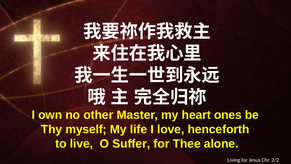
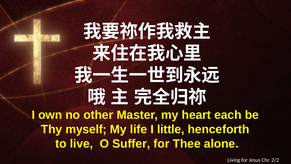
ones: ones -> each (228, 115)
love: love -> little (171, 129)
